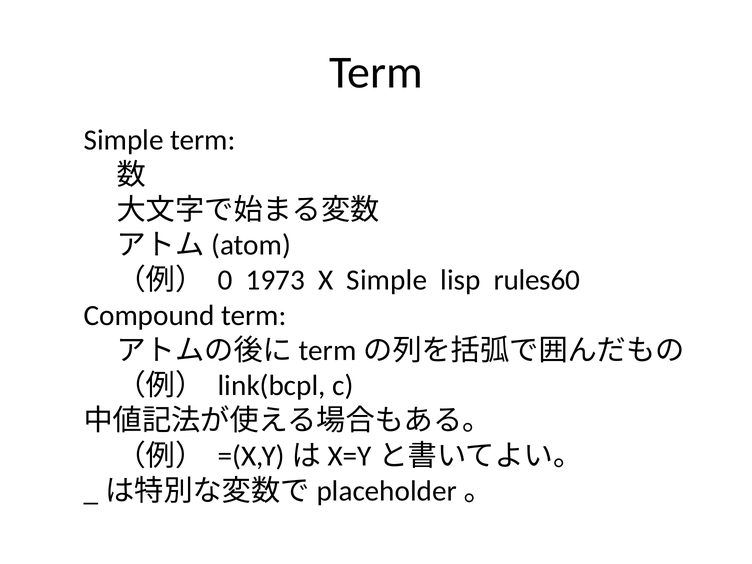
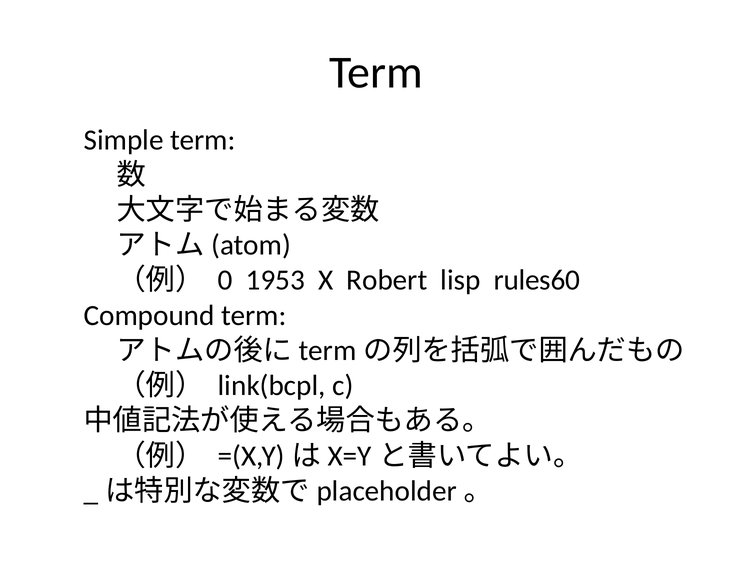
1973: 1973 -> 1953 (275, 280)
X Simple: Simple -> Robert (387, 280)
